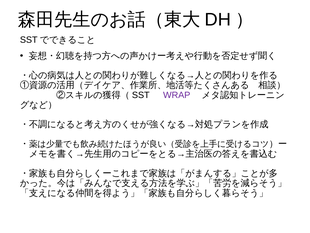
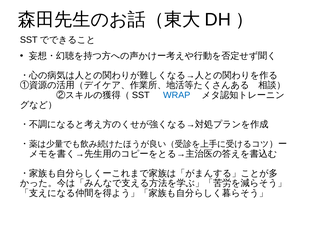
WRAP colour: purple -> blue (177, 95)
